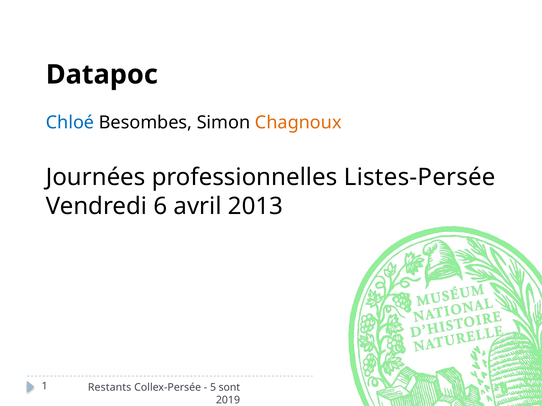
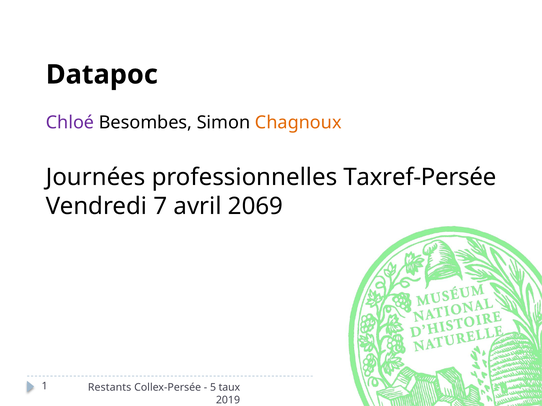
Chloé colour: blue -> purple (70, 123)
Listes-Persée: Listes-Persée -> Taxref-Persée (420, 177)
6: 6 -> 7 (160, 206)
2013: 2013 -> 2069 (255, 206)
sont: sont -> taux (229, 388)
